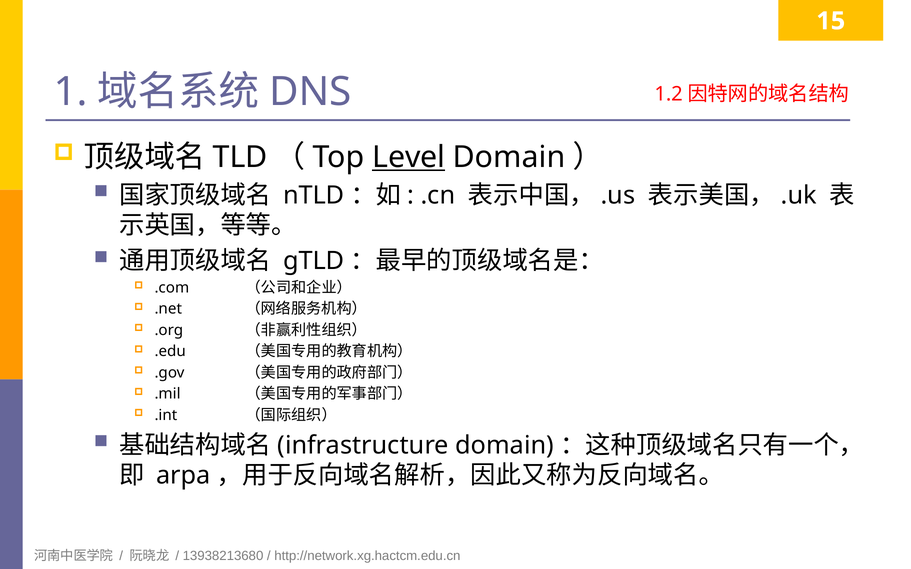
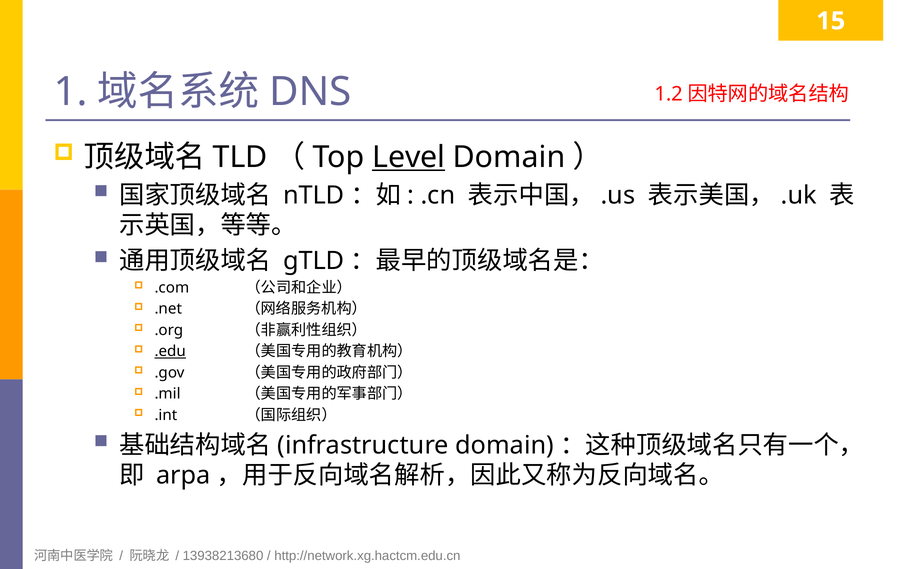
.edu underline: none -> present (170, 352)
